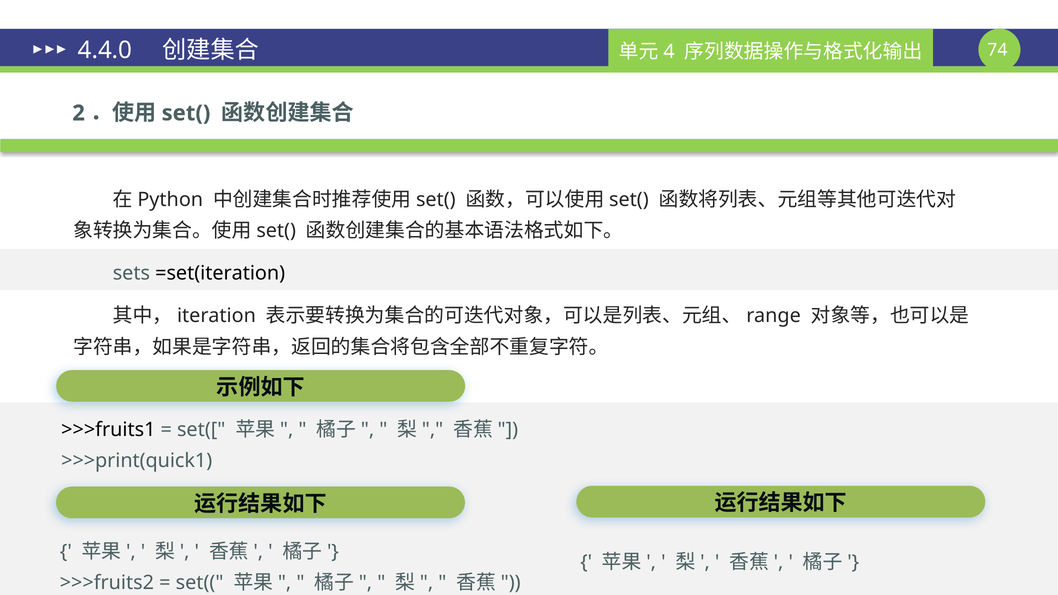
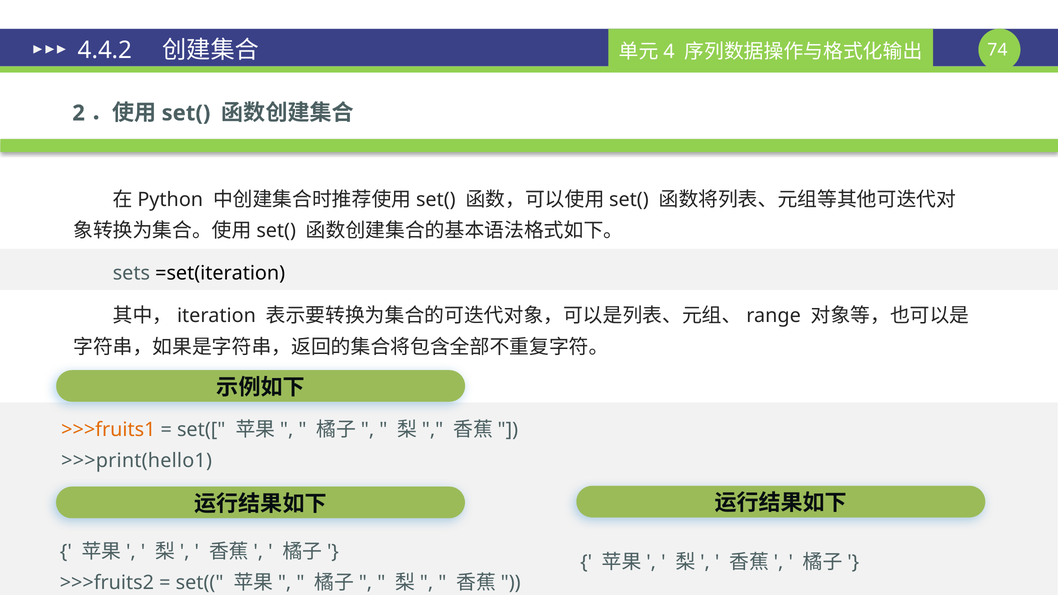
4.4.0: 4.4.0 -> 4.4.2 (105, 50)
>>>fruits1 colour: black -> orange (108, 430)
>>>print(quick1: >>>print(quick1 -> >>>print(hello1 (137, 461)
